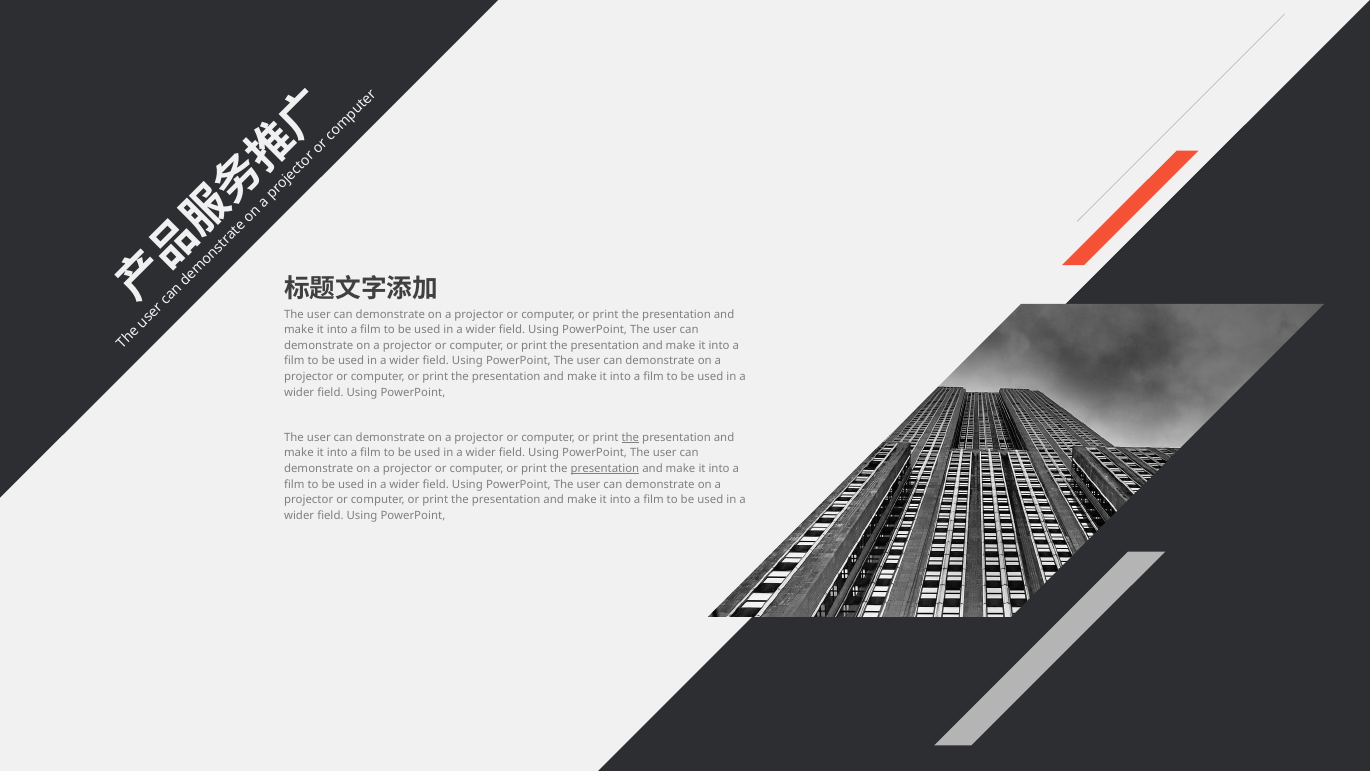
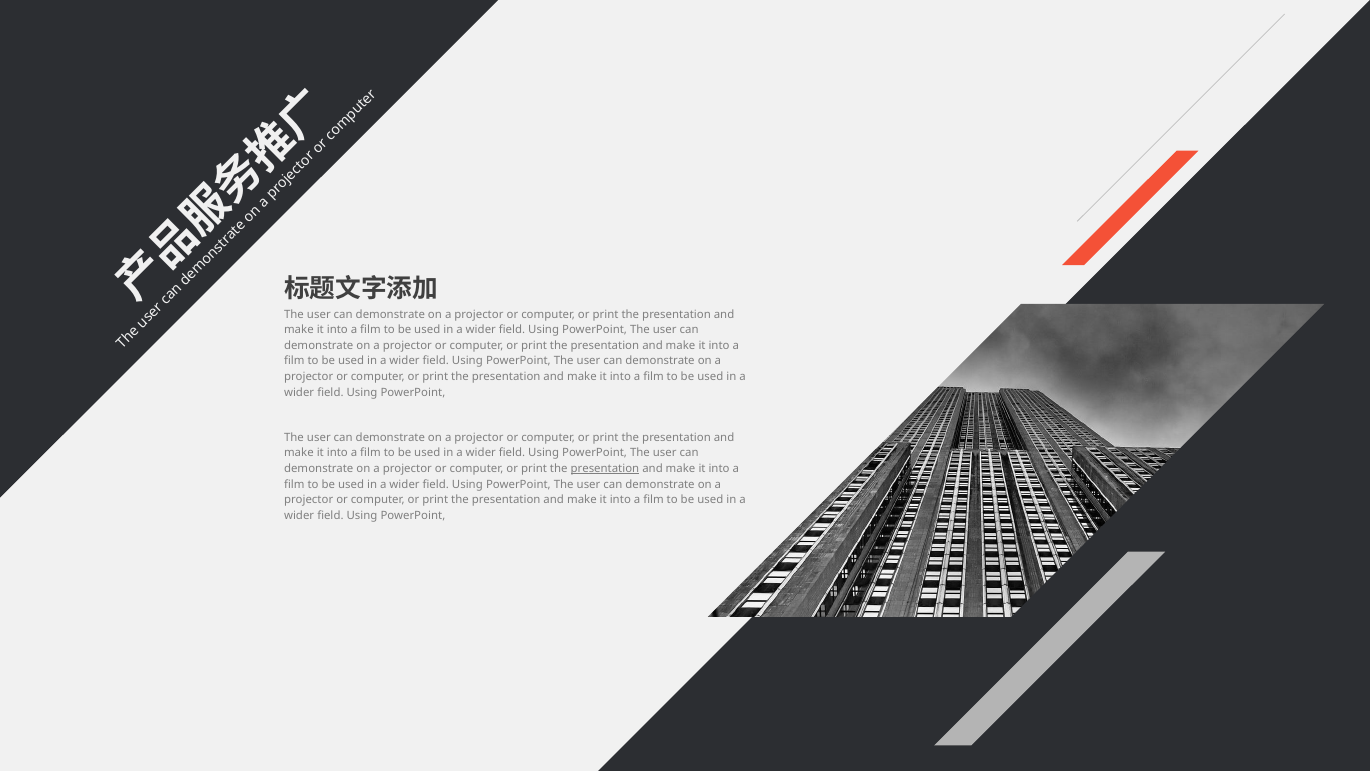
the underline: present -> none (630, 437)
